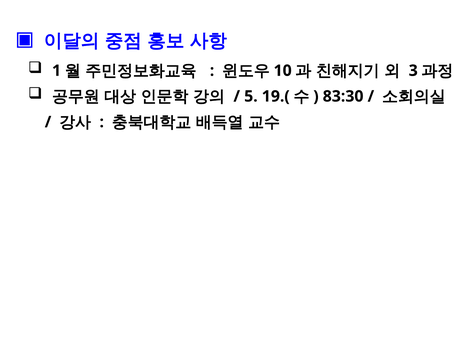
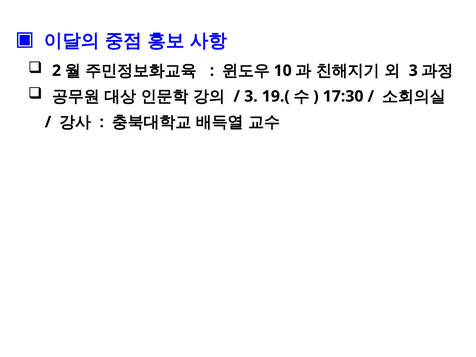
1: 1 -> 2 (57, 71)
5: 5 -> 3 (251, 96)
83:30: 83:30 -> 17:30 (343, 96)
